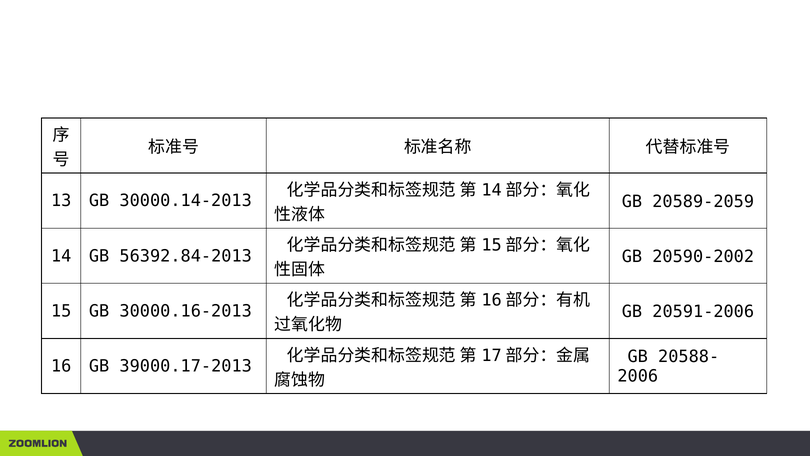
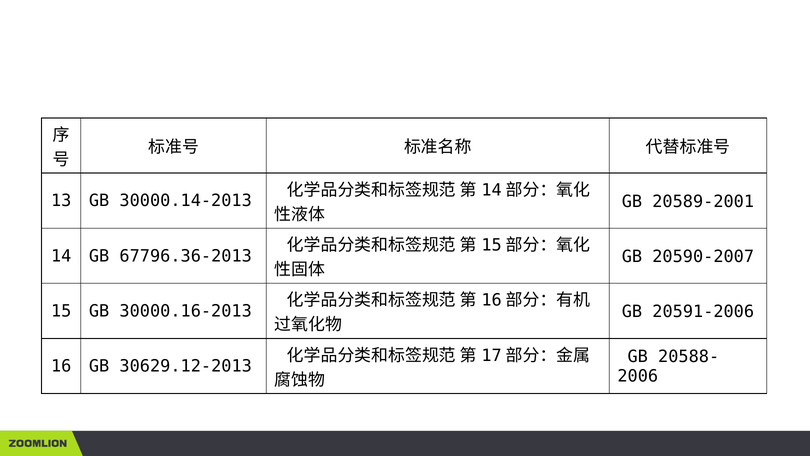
20589-2059: 20589-2059 -> 20589-2001 (703, 201)
56392.84-2013: 56392.84-2013 -> 67796.36-2013 (186, 256)
20590-2002: 20590-2002 -> 20590-2007 (703, 257)
39000.17-2013: 39000.17-2013 -> 30629.12-2013 (186, 366)
